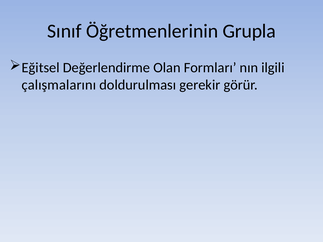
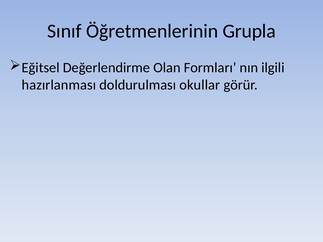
çalışmalarını: çalışmalarını -> hazırlanması (59, 85)
gerekir: gerekir -> okullar (200, 85)
